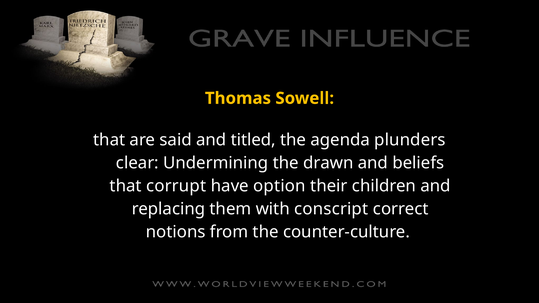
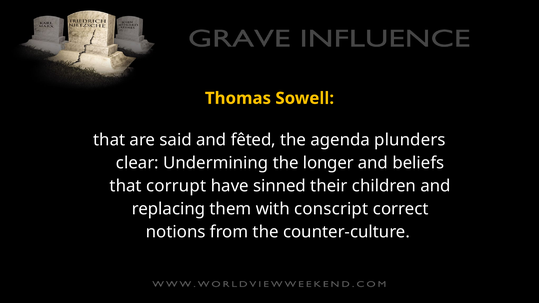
titled: titled -> fêted (253, 140)
drawn: drawn -> longer (328, 163)
option: option -> sinned (280, 186)
